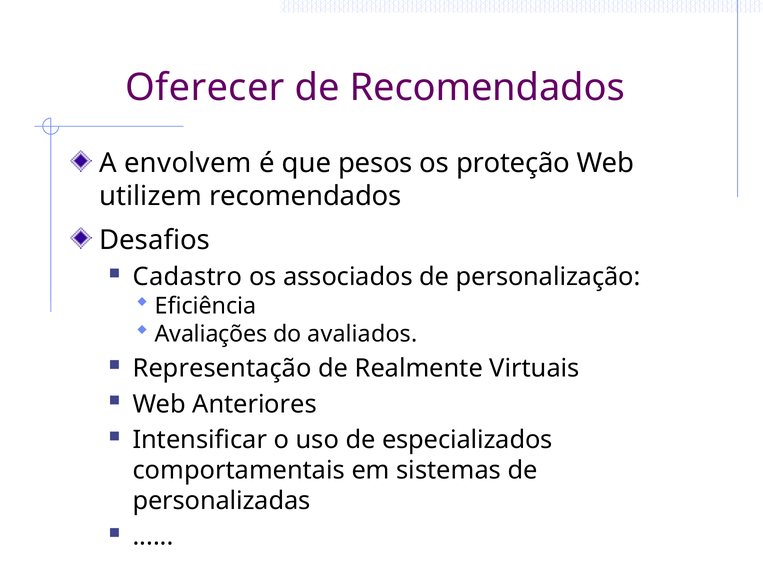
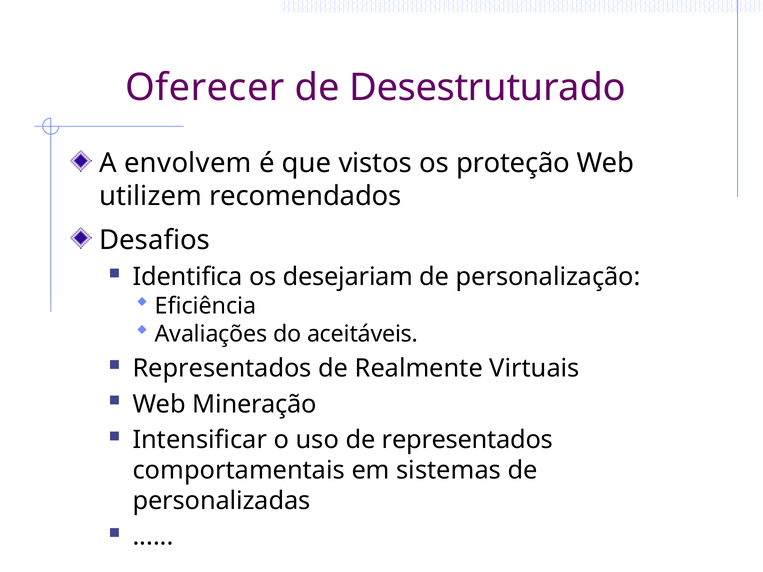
de Recomendados: Recomendados -> Desestruturado (487, 88)
pesos: pesos -> vistos (375, 163)
Cadastro: Cadastro -> Identifica (188, 277)
associados: associados -> desejariam (348, 277)
avaliados: avaliados -> aceitáveis (363, 334)
Representação: Representação -> Representados (222, 369)
Anteriores: Anteriores -> Mineração (255, 404)
de especializados: especializados -> representados (467, 440)
